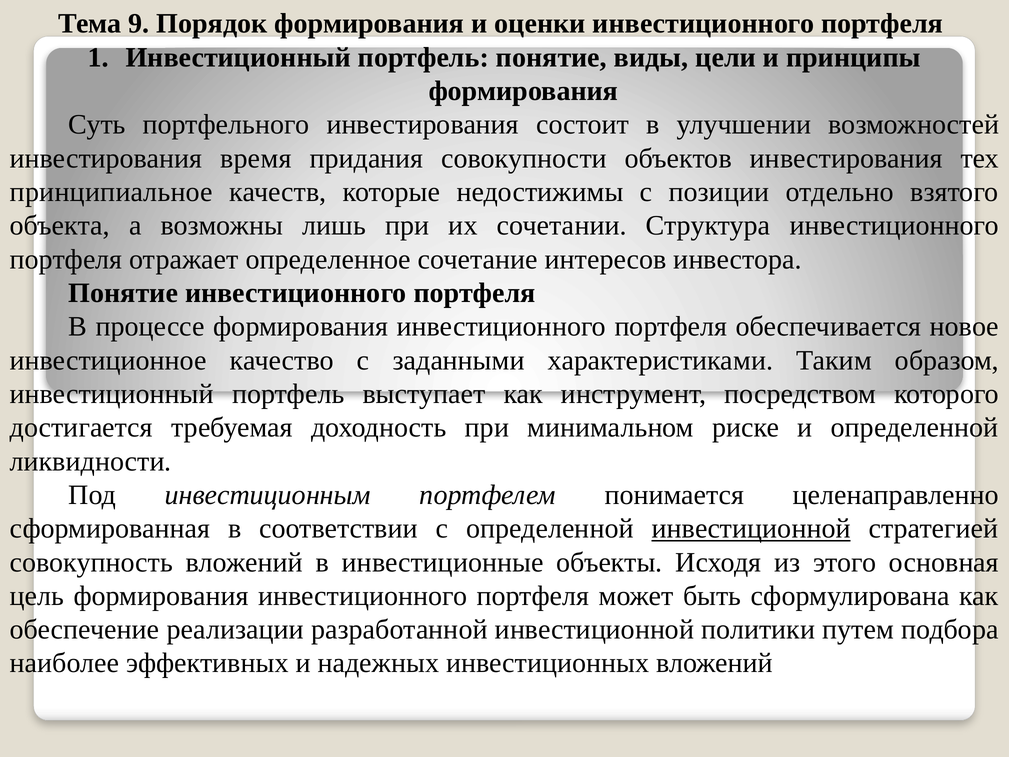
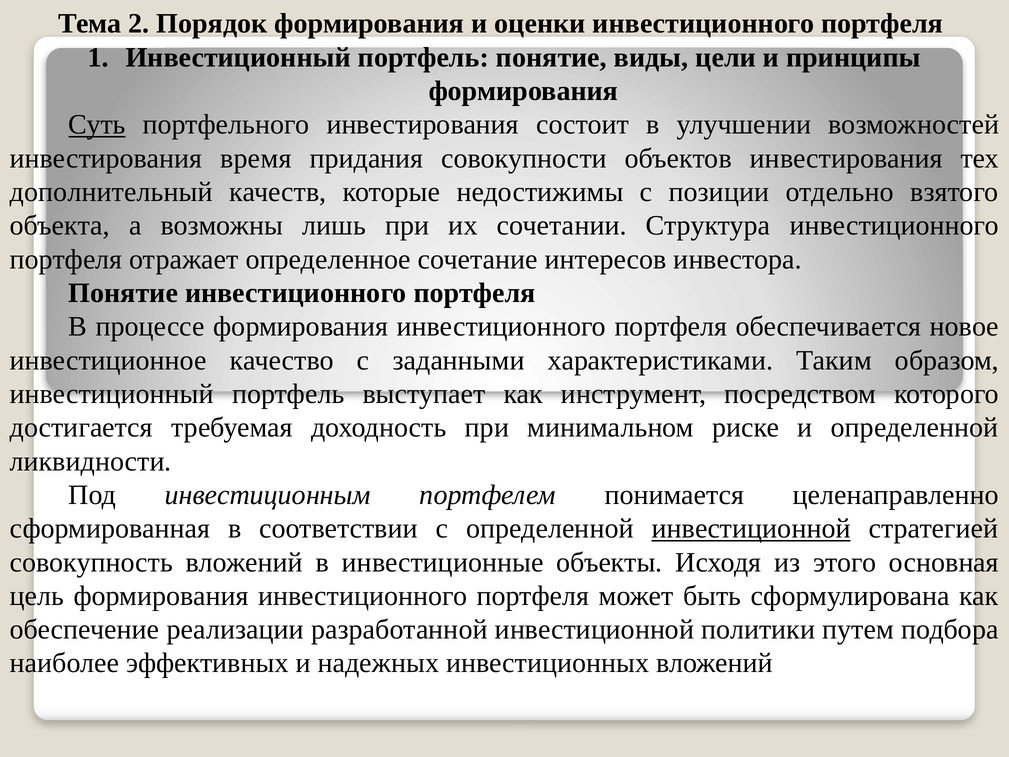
9: 9 -> 2 (139, 24)
Суть underline: none -> present (97, 125)
принципиальное: принципиальное -> дополнительный (111, 192)
